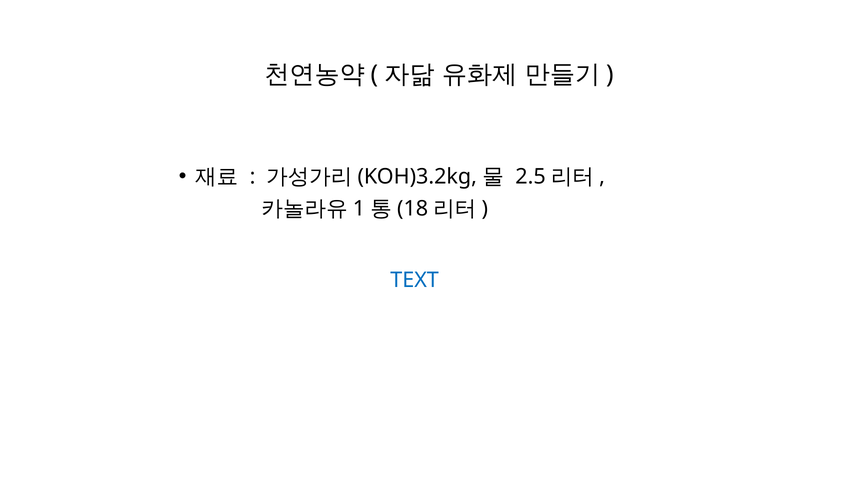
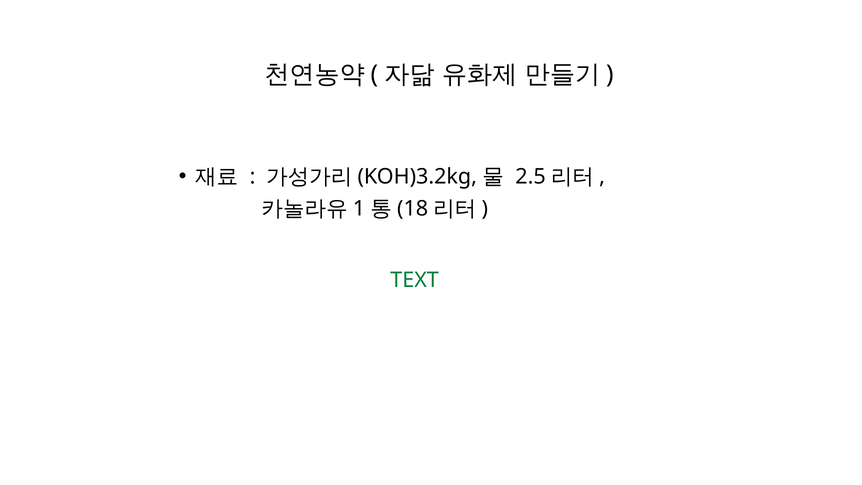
TEXT colour: blue -> green (415, 280)
